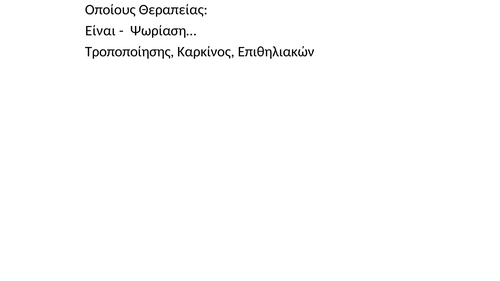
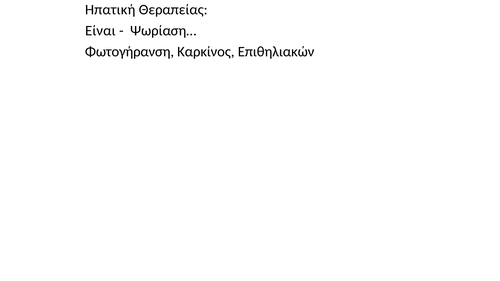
Οποίους: Οποίους -> Ηπατική (110, 10)
Τροποποίησης: Τροποποίησης -> Φωτογήρανση (130, 52)
